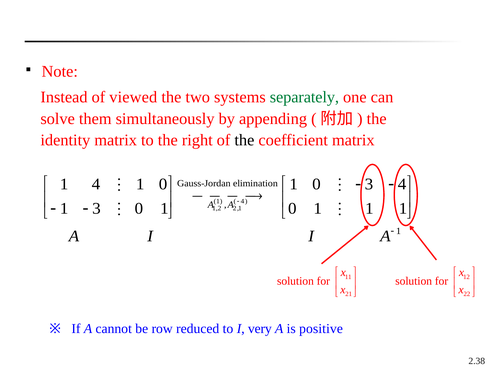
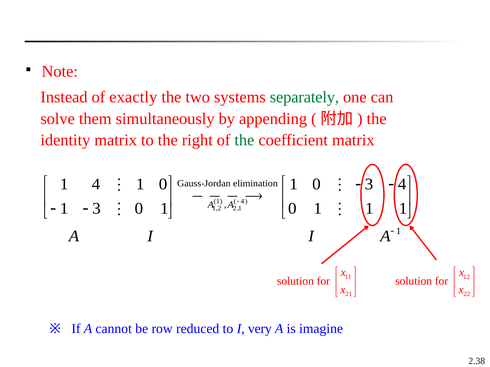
viewed: viewed -> exactly (133, 97)
the colour: black -> green (244, 140)
positive: positive -> imagine (321, 329)
